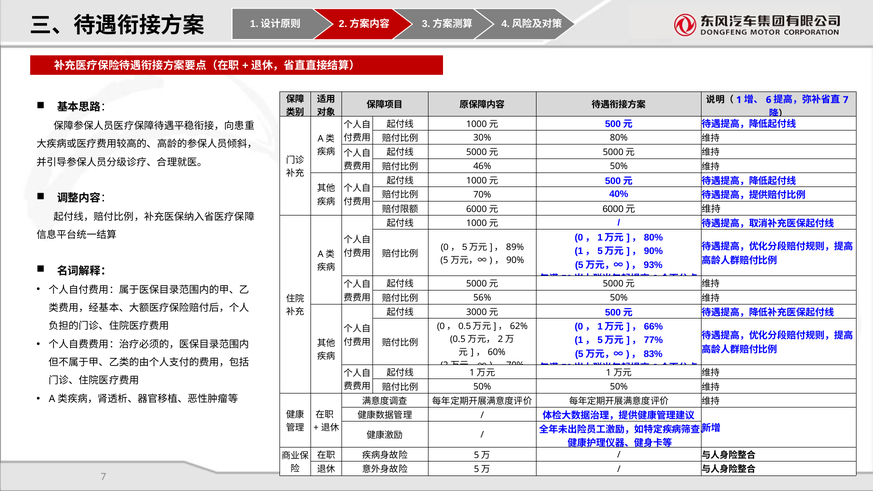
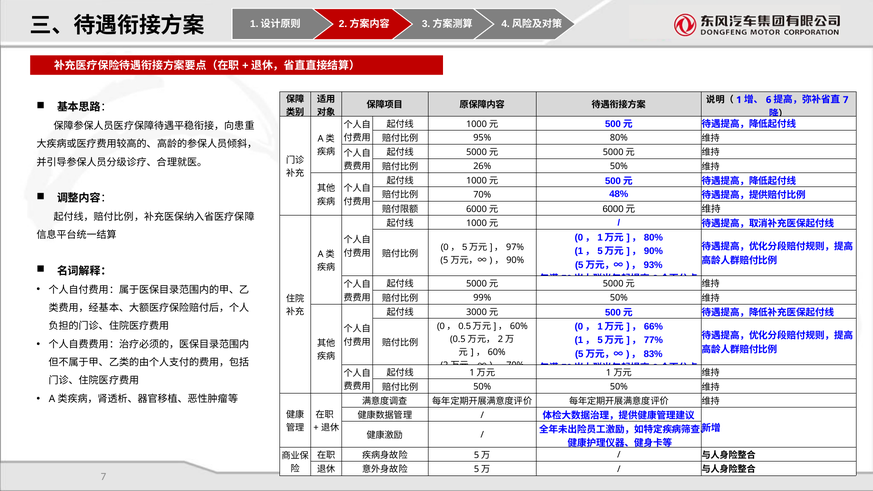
30%: 30% -> 95% (482, 138)
46%: 46% -> 26% (482, 166)
40%: 40% -> 48% (619, 194)
89%: 89% -> 97% (515, 247)
56%: 56% -> 99% (482, 298)
62%: 62% -> 60% (519, 326)
